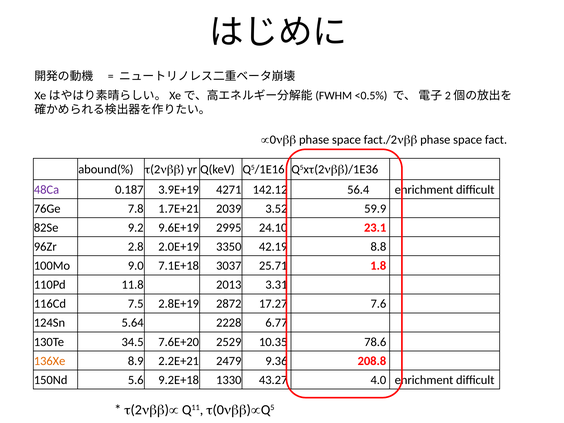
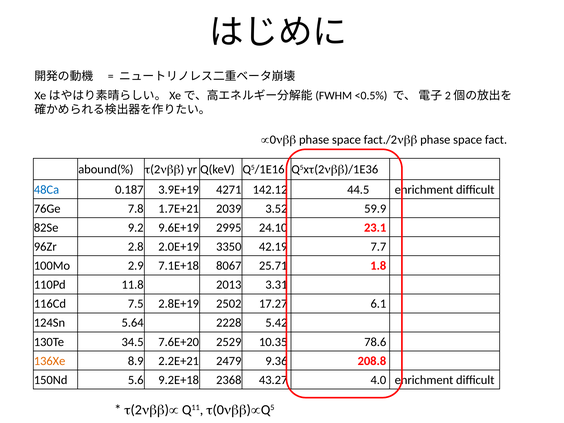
48Ca colour: purple -> blue (46, 190)
56.4: 56.4 -> 44.5 (358, 190)
8.8: 8.8 -> 7.7 (378, 247)
9.0: 9.0 -> 2.9 (136, 266)
3037: 3037 -> 8067 (229, 266)
2872: 2872 -> 2502 (229, 304)
7.6: 7.6 -> 6.1 (378, 304)
6.77: 6.77 -> 5.42 (276, 323)
1330: 1330 -> 2368 (229, 380)
